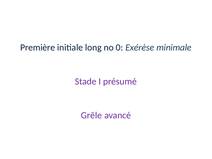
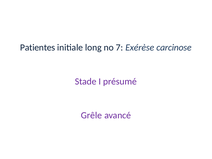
Première: Première -> Patientes (38, 48)
0: 0 -> 7 (119, 48)
minimale: minimale -> carcinose (174, 48)
